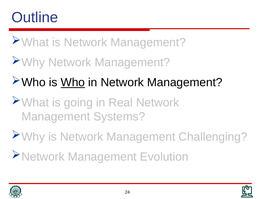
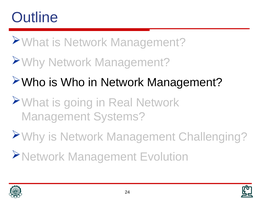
Who underline: present -> none (73, 82)
